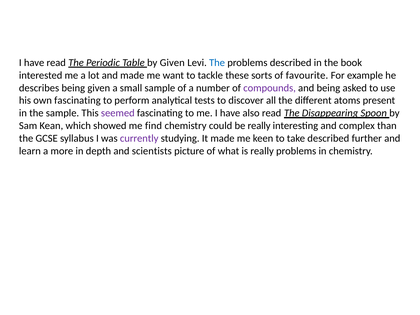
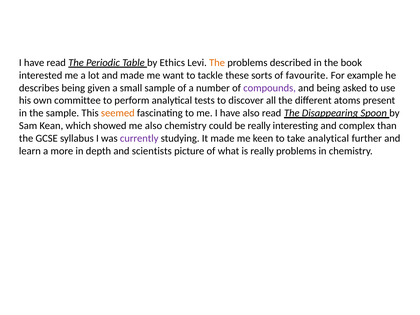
by Given: Given -> Ethics (172, 63)
The colour: blue -> orange (217, 63)
own fascinating: fascinating -> committee (77, 100)
seemed colour: purple -> orange (118, 113)
me find: find -> also (154, 126)
take described: described -> analytical (328, 138)
